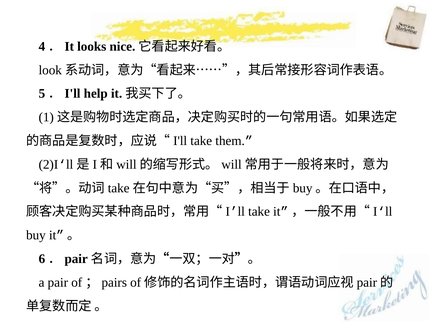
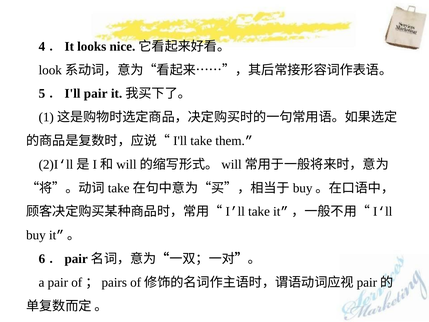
5．I'll help: help -> pair (96, 94)
